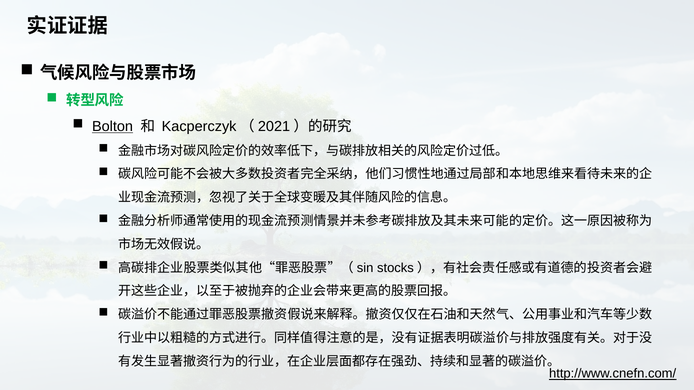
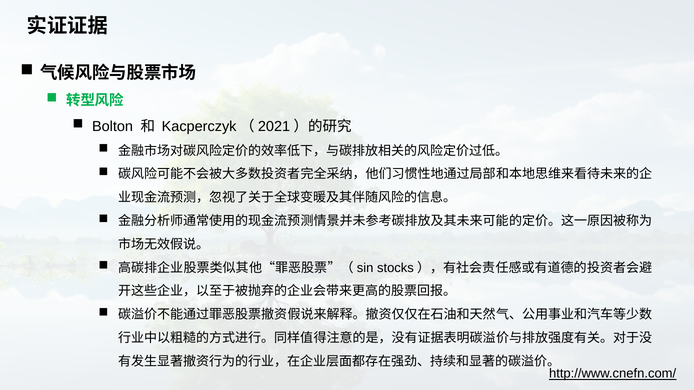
Bolton underline: present -> none (113, 127)
